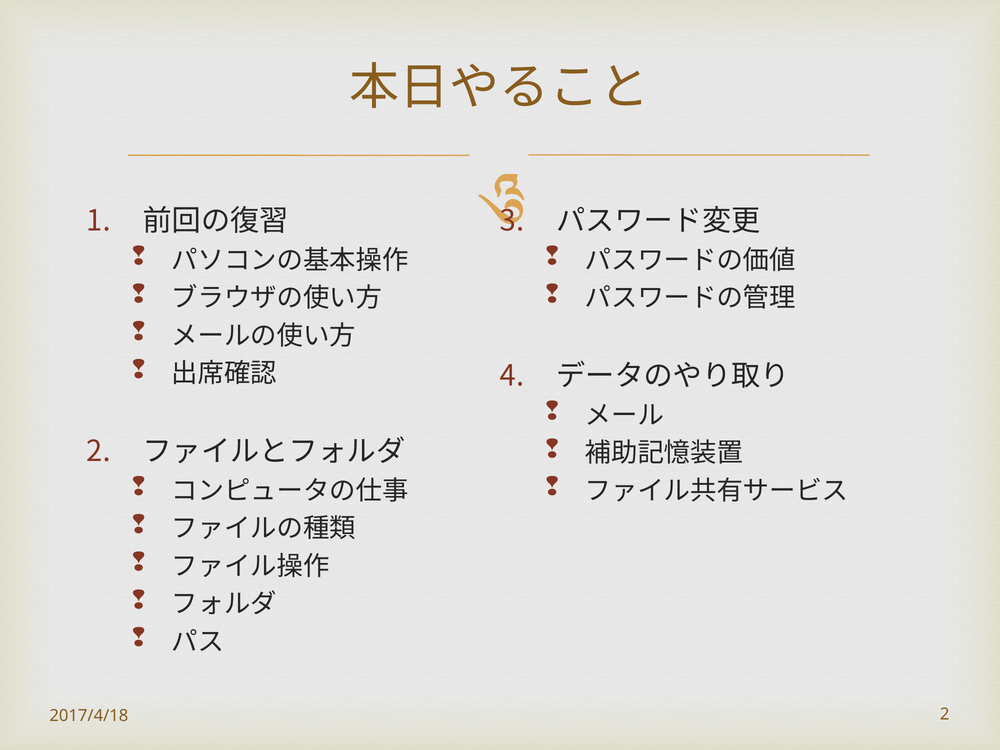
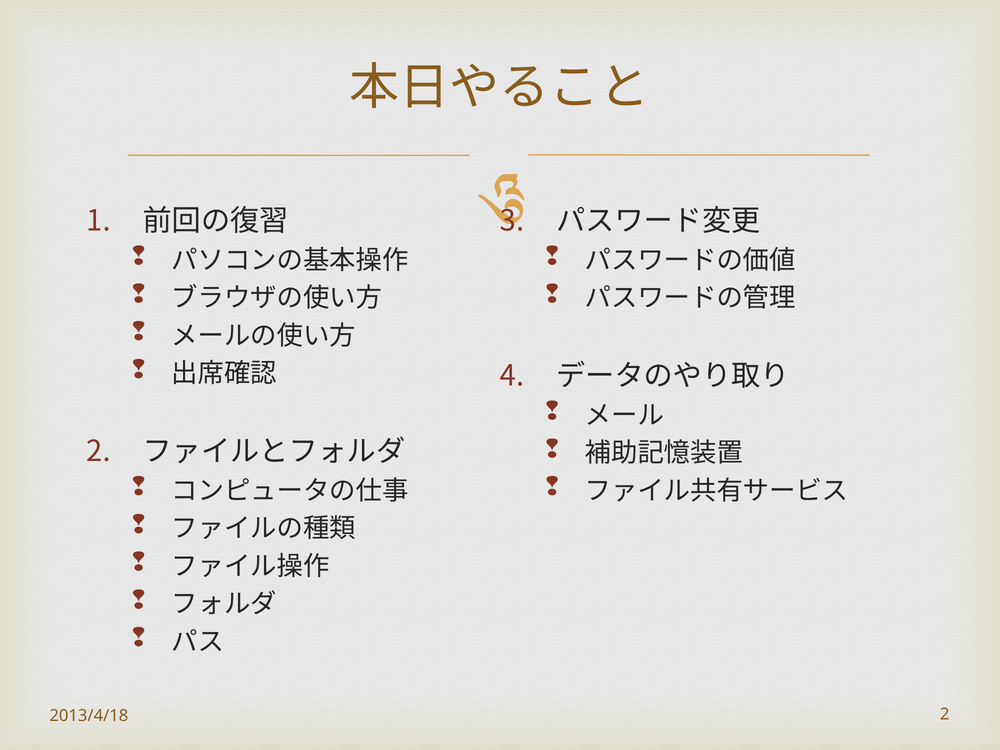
2017/4/18: 2017/4/18 -> 2013/4/18 (89, 716)
